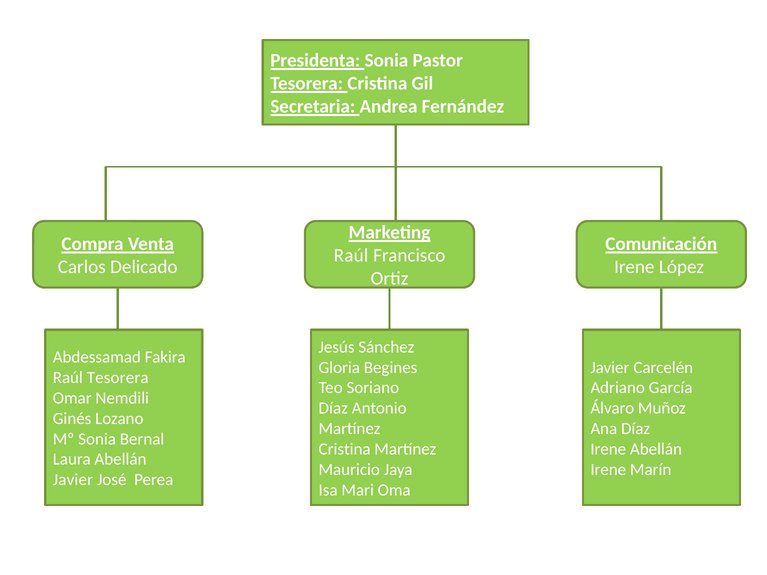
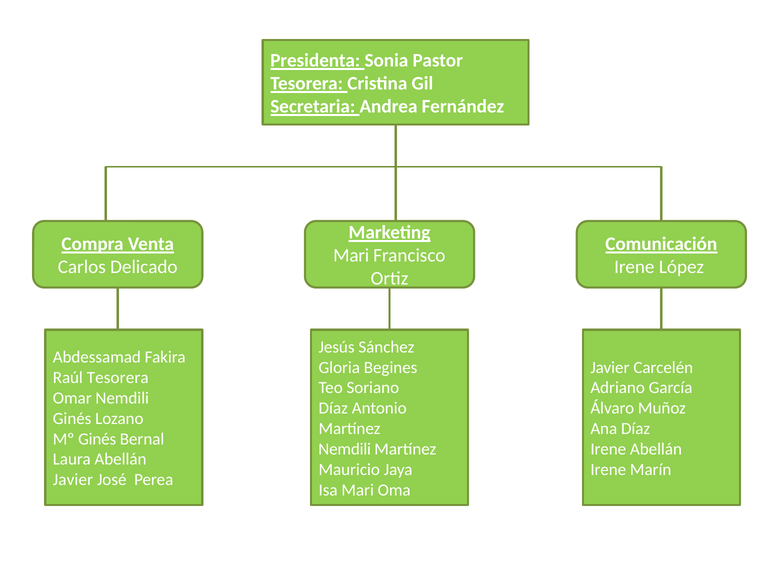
Raúl: Raúl -> Mari (351, 256)
Mº Sonia: Sonia -> Ginés (97, 439)
Cristina: Cristina -> Nemdili (345, 449)
